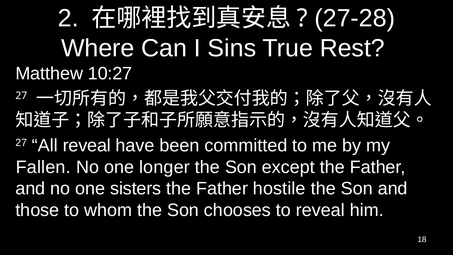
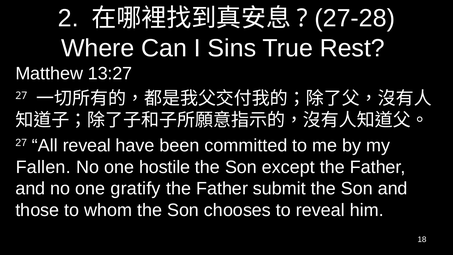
10:27: 10:27 -> 13:27 (110, 73)
longer: longer -> hostile (165, 167)
sisters: sisters -> gratify (136, 189)
hostile: hostile -> submit (279, 189)
